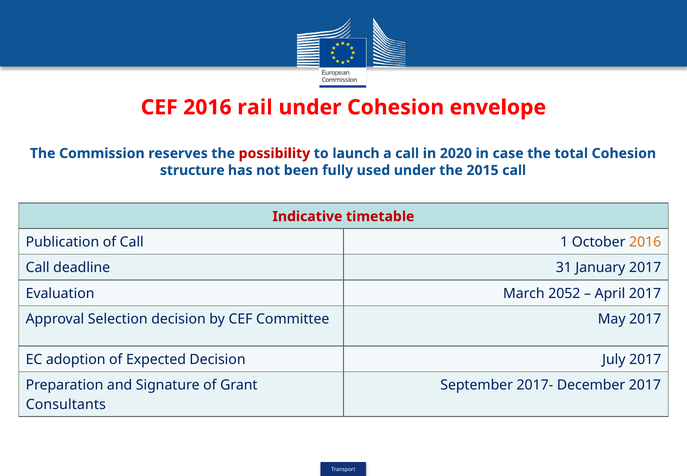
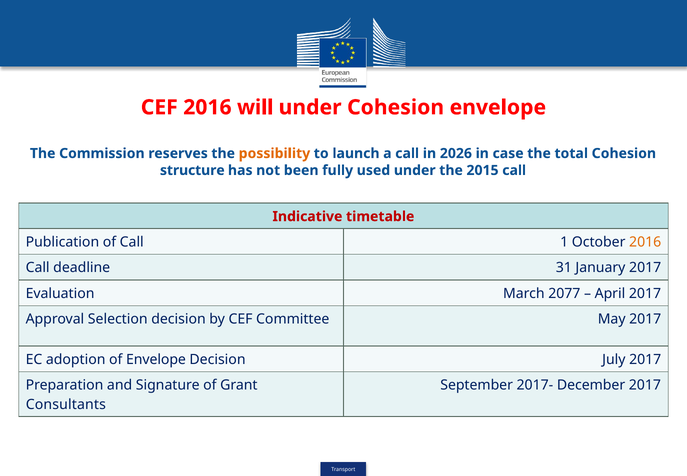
rail: rail -> will (255, 107)
possibility colour: red -> orange (274, 153)
2020: 2020 -> 2026 (456, 153)
2052: 2052 -> 2077 (564, 293)
of Expected: Expected -> Envelope (156, 359)
